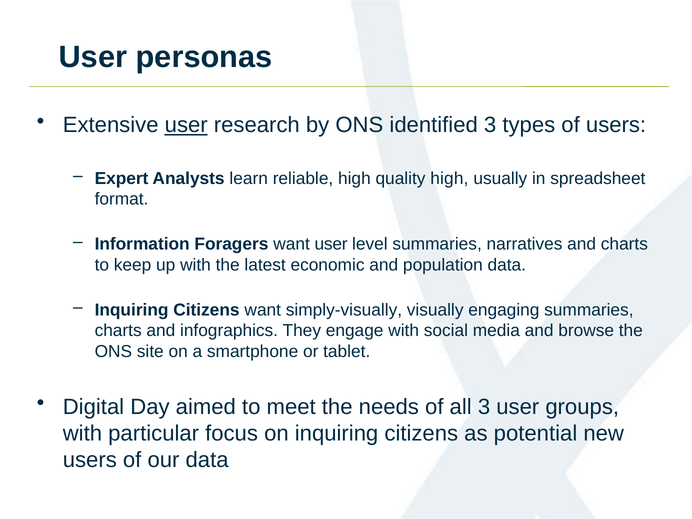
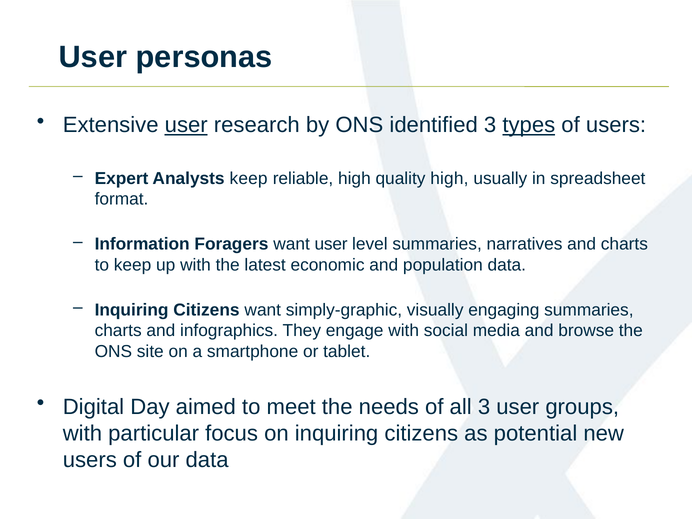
types underline: none -> present (529, 125)
Analysts learn: learn -> keep (249, 178)
simply-visually: simply-visually -> simply-graphic (344, 310)
